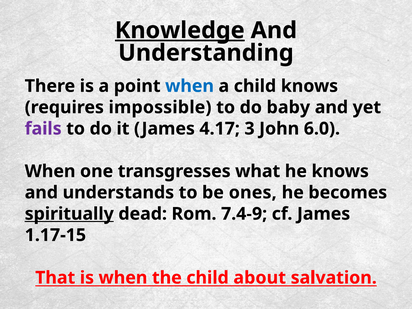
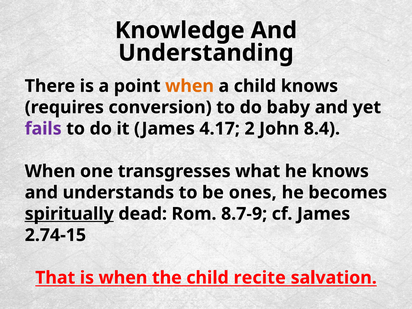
Knowledge underline: present -> none (180, 30)
when colour: blue -> orange (190, 86)
impossible: impossible -> conversion (160, 107)
3: 3 -> 2 (250, 129)
6.0: 6.0 -> 8.4 (322, 129)
7.4-9: 7.4-9 -> 8.7-9 (244, 214)
1.17-15: 1.17-15 -> 2.74-15 (55, 235)
about: about -> recite (260, 278)
